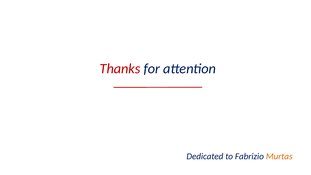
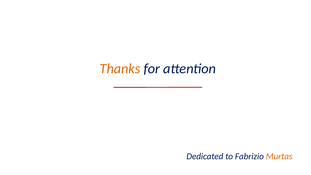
Thanks colour: red -> orange (120, 69)
